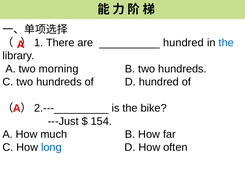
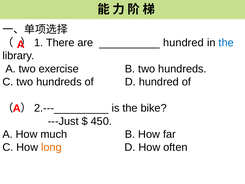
morning: morning -> exercise (59, 69)
154: 154 -> 450 (101, 121)
long colour: blue -> orange (51, 147)
